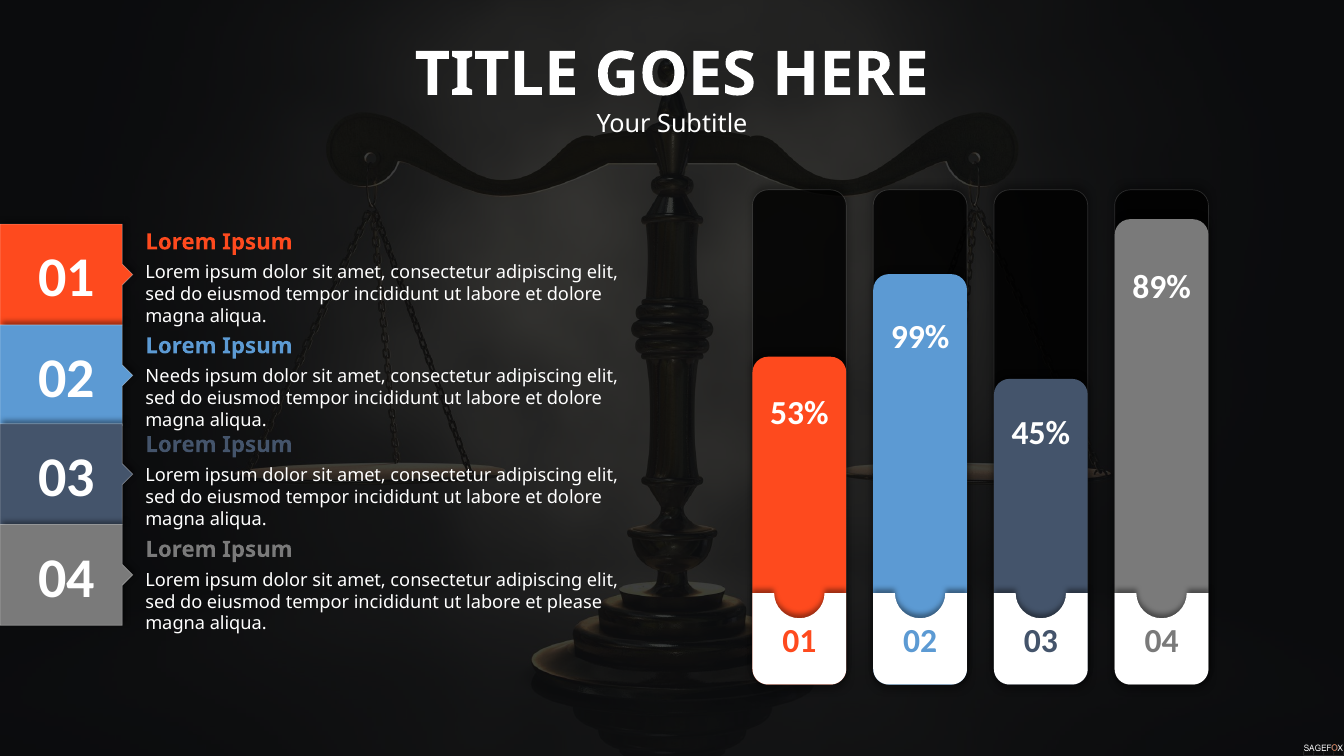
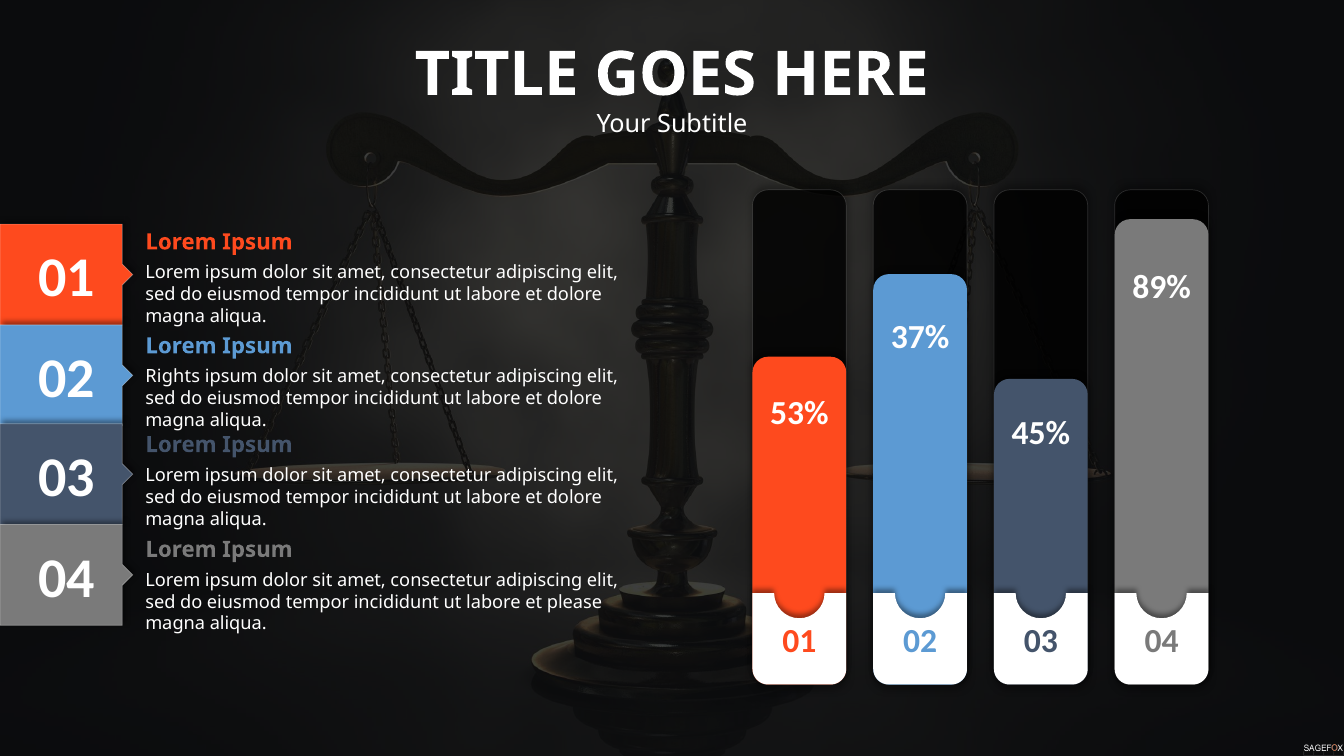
99%: 99% -> 37% (920, 338)
Needs: Needs -> Rights (173, 377)
